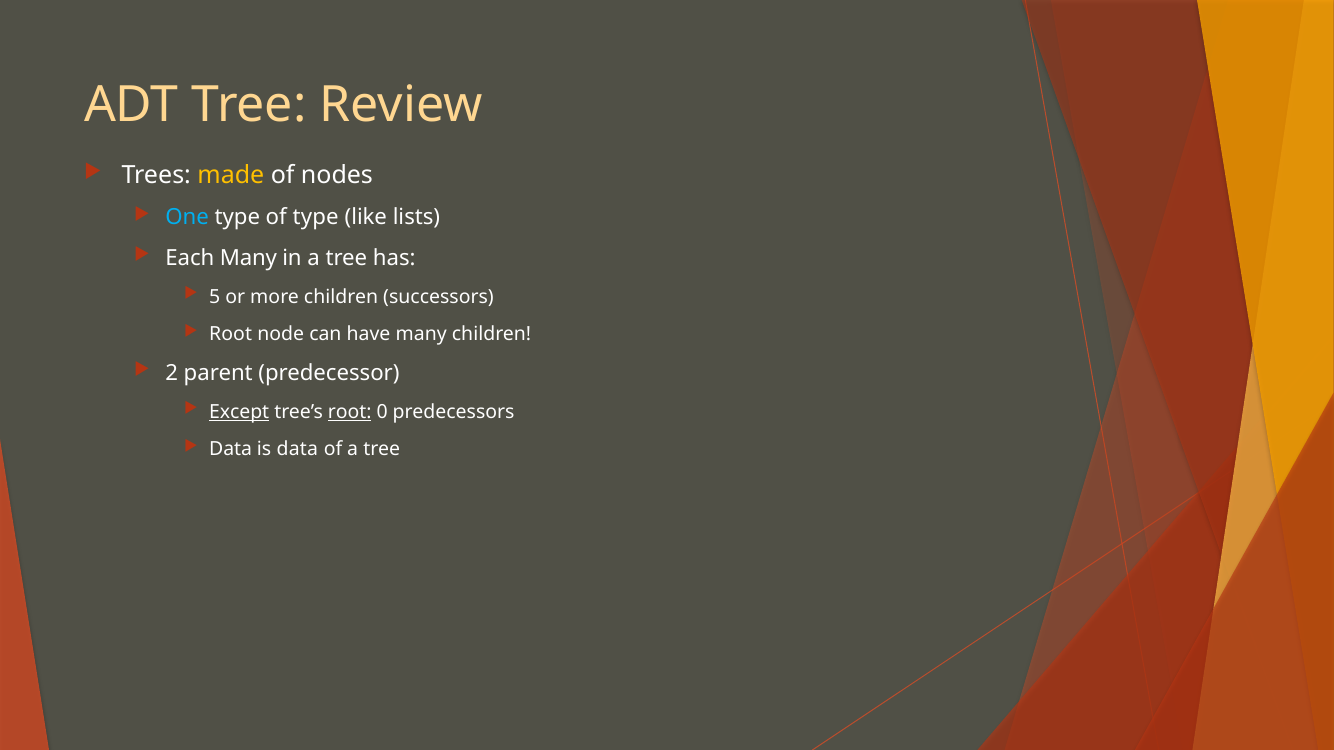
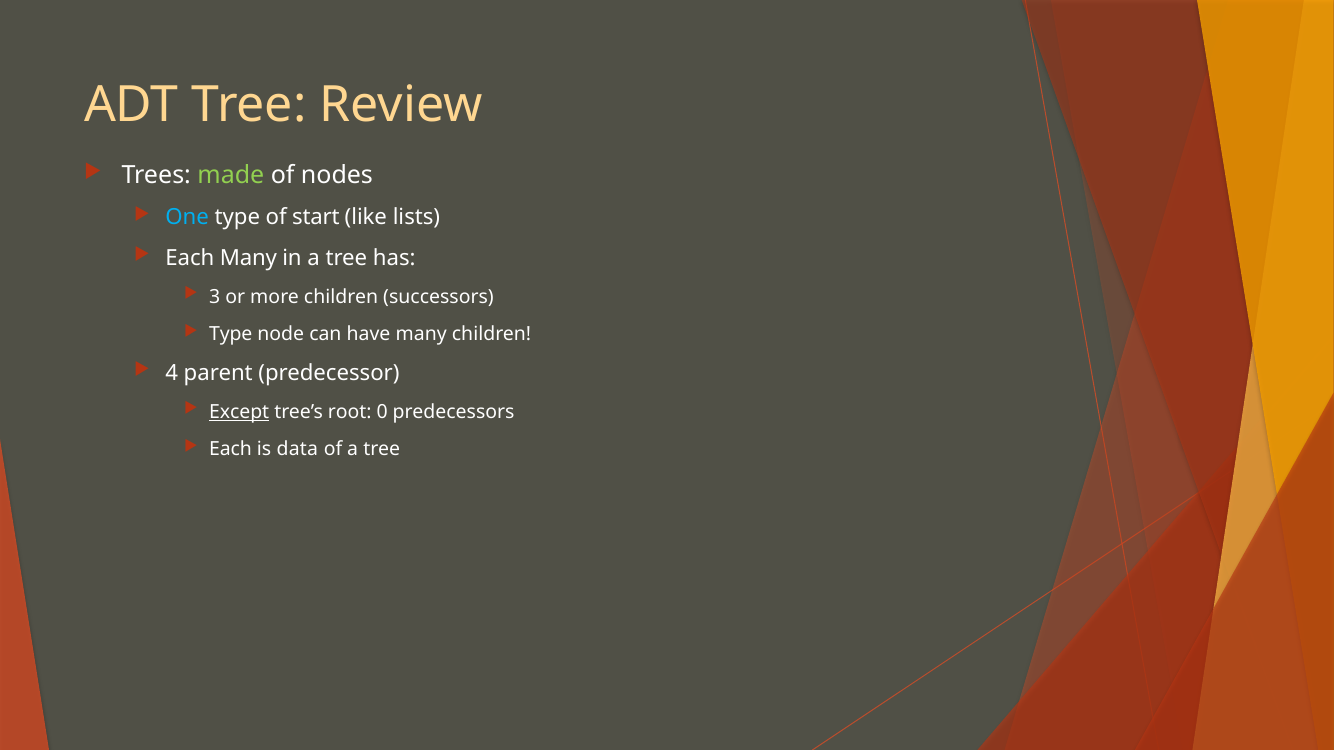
made colour: yellow -> light green (231, 175)
of type: type -> start (316, 218)
5: 5 -> 3 (215, 297)
Root: Root -> Type (231, 334)
2: 2 -> 4 (172, 373)
root underline: present -> none (350, 412)
Data: Data -> Each (231, 449)
